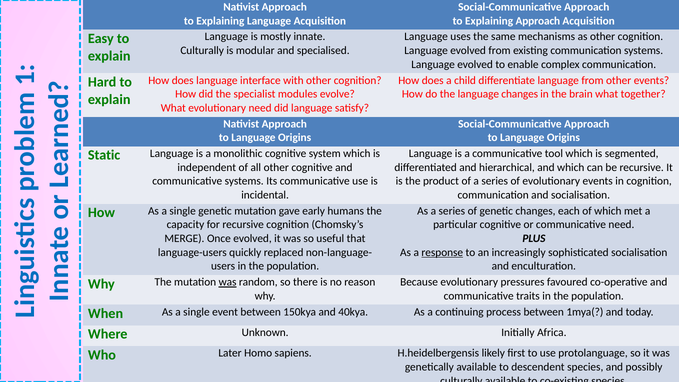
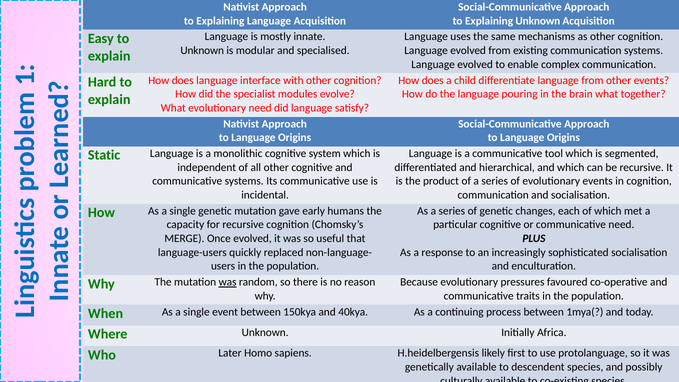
Explaining Approach: Approach -> Unknown (538, 21)
Culturally: Culturally -> Unknown (202, 51)
language changes: changes -> pouring (520, 94)
response underline: present -> none (442, 252)
